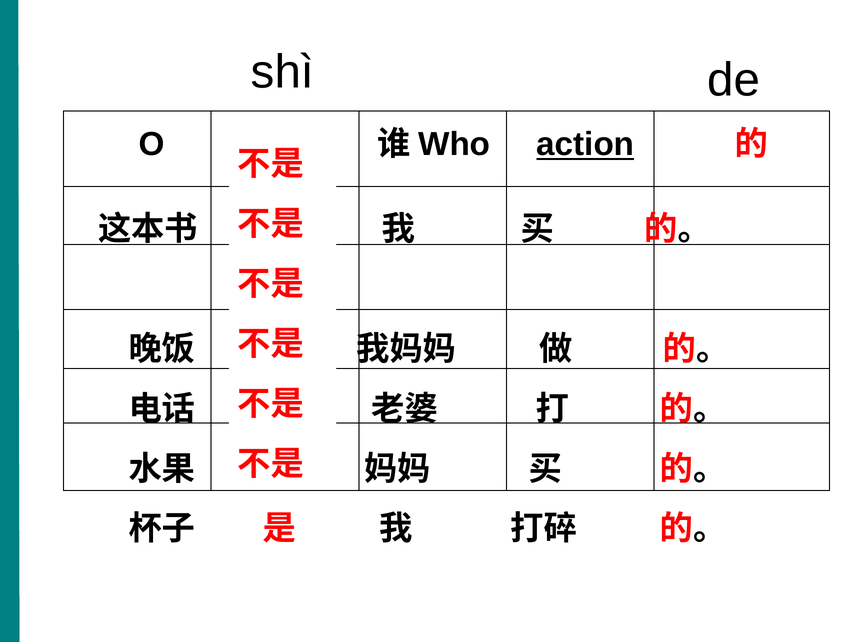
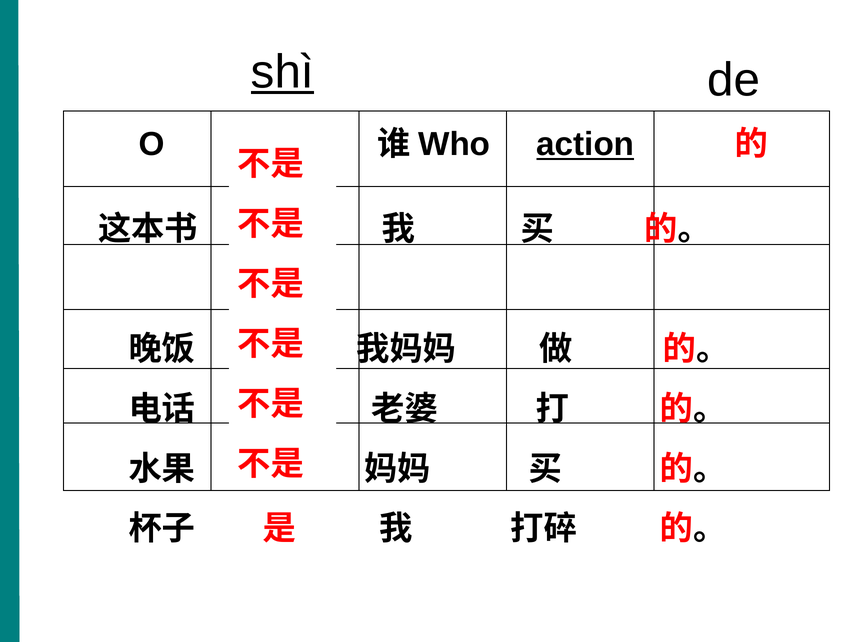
shì underline: none -> present (282, 72)
